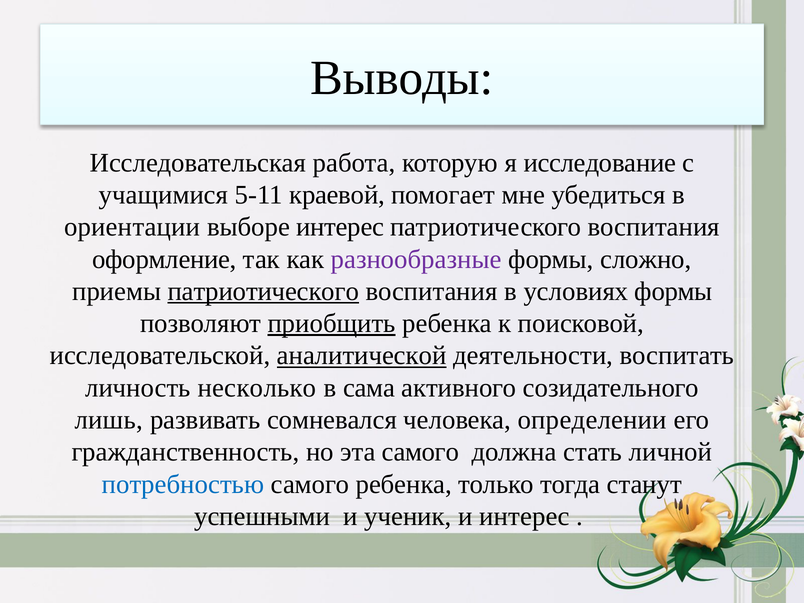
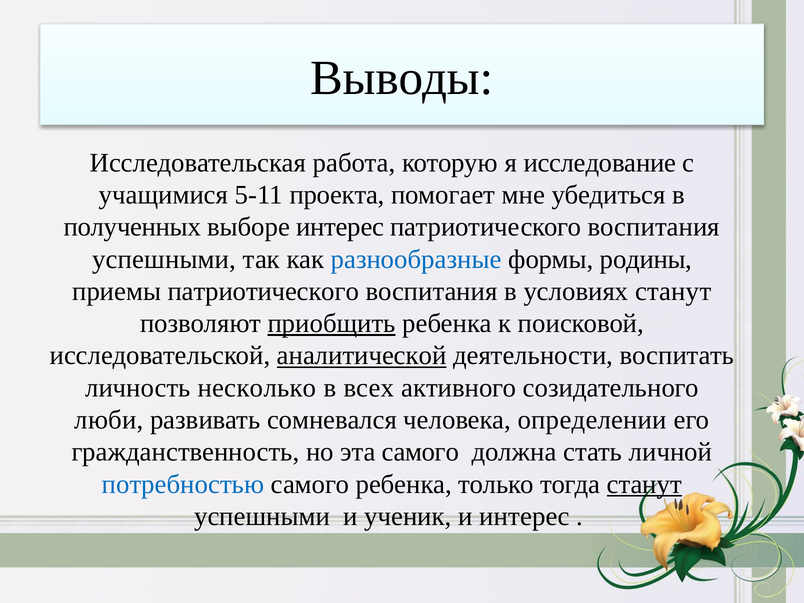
краевой: краевой -> проекта (337, 195)
ориентации: ориентации -> полученных (132, 227)
оформление: оформление -> успешными (164, 259)
разнообразные colour: purple -> blue (416, 259)
сложно: сложно -> родины (646, 259)
патриотического underline: present -> none (263, 291)
условиях формы: формы -> станут (673, 291)
сама: сама -> всех (369, 388)
лишь: лишь -> люби (109, 420)
станут underline: none -> present (644, 484)
